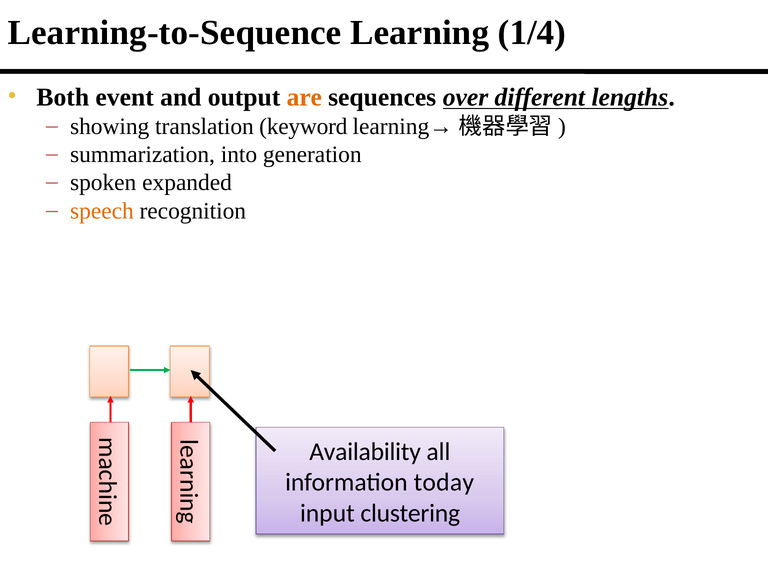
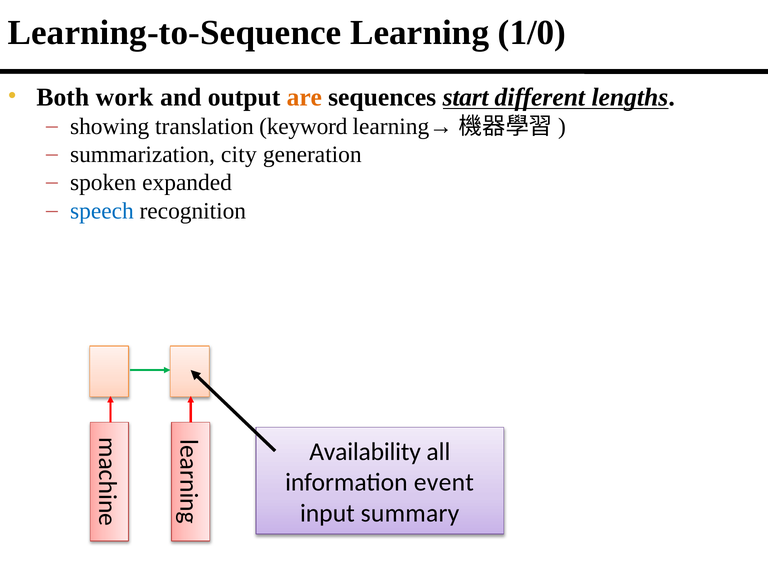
1/4: 1/4 -> 1/0 (532, 33)
event: event -> work (125, 97)
over: over -> start (466, 97)
into: into -> city (239, 155)
speech colour: orange -> blue (102, 211)
today: today -> event (444, 482)
clustering: clustering -> summary (410, 513)
